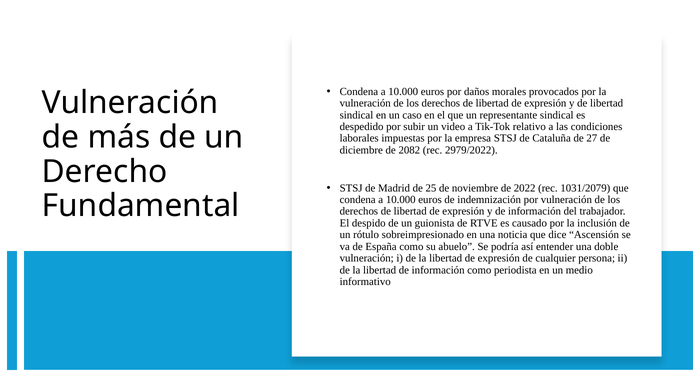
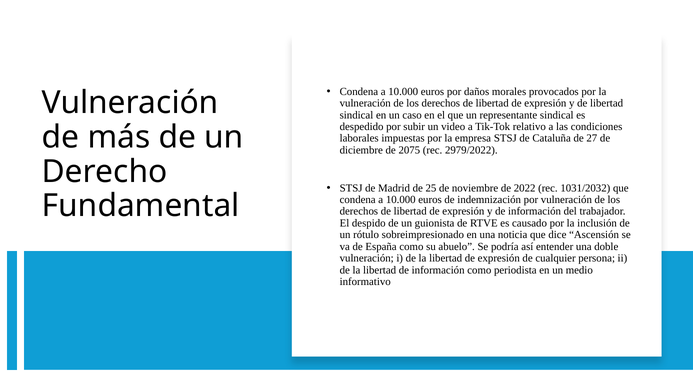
2082: 2082 -> 2075 (409, 150)
1031/2079: 1031/2079 -> 1031/2032 (585, 188)
